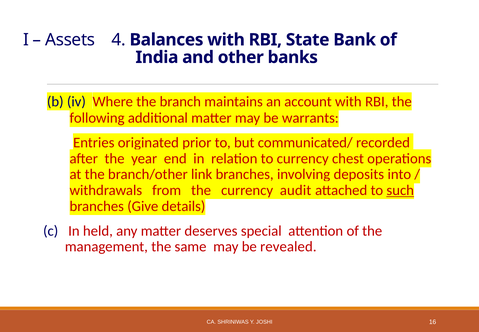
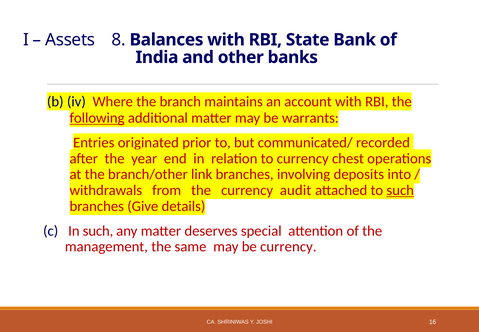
4: 4 -> 8 (119, 40)
following underline: none -> present (97, 118)
In held: held -> such (98, 231)
be revealed: revealed -> currency (288, 247)
